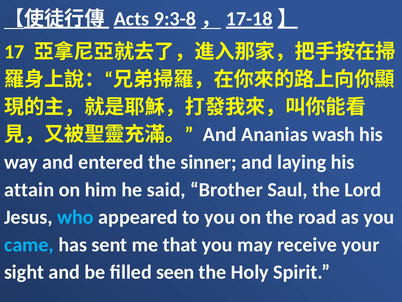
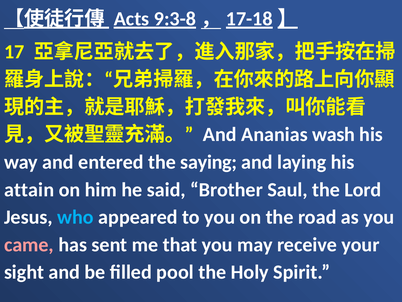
sinner: sinner -> saying (209, 162)
came colour: light blue -> pink (29, 244)
seen: seen -> pool (175, 272)
